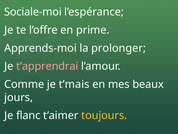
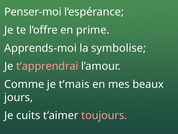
Sociale-moi: Sociale-moi -> Penser-moi (33, 12)
prolonger: prolonger -> symbolise (119, 48)
flanc: flanc -> cuits (28, 115)
toujours colour: yellow -> pink (104, 115)
